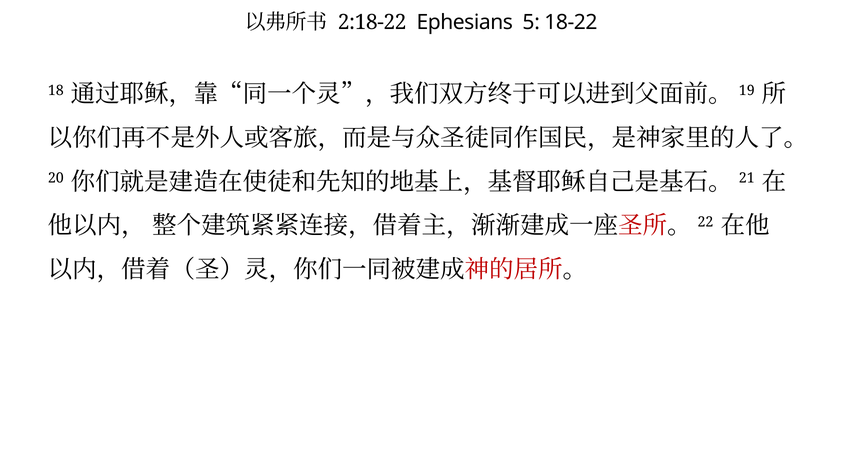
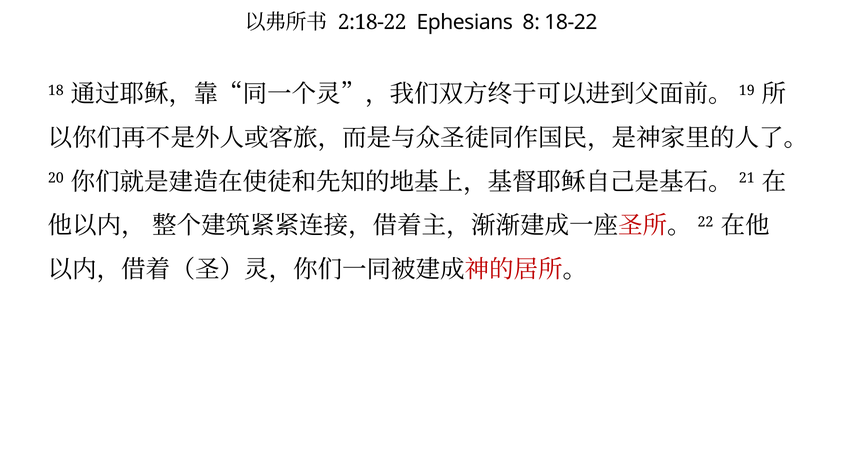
5: 5 -> 8 (531, 22)
